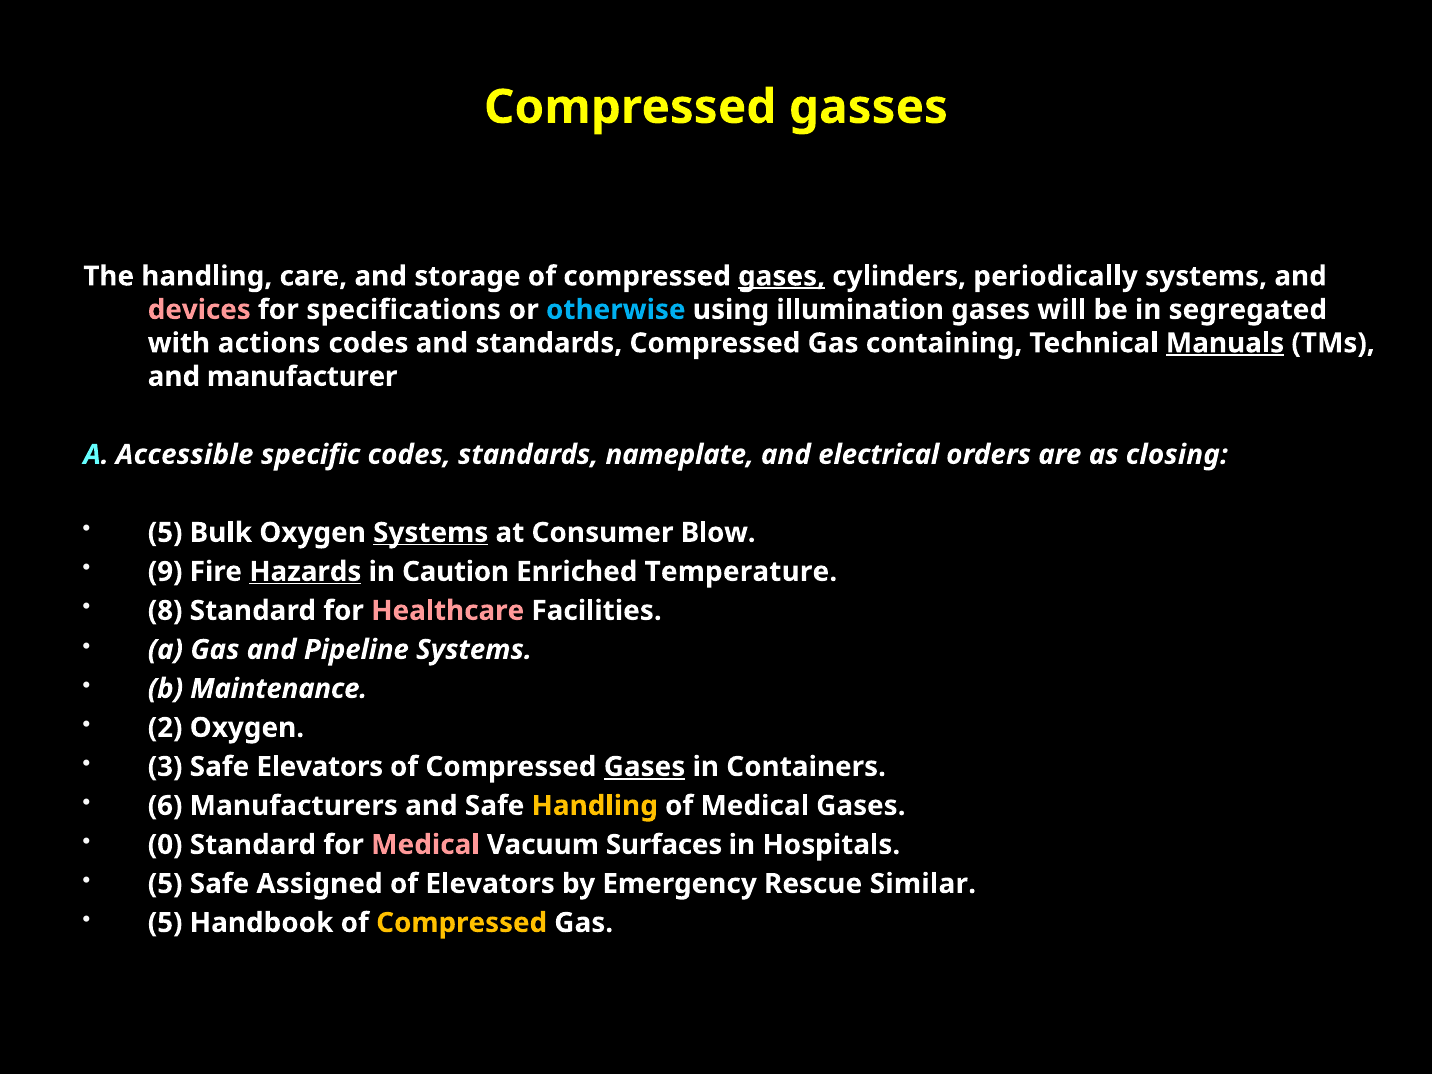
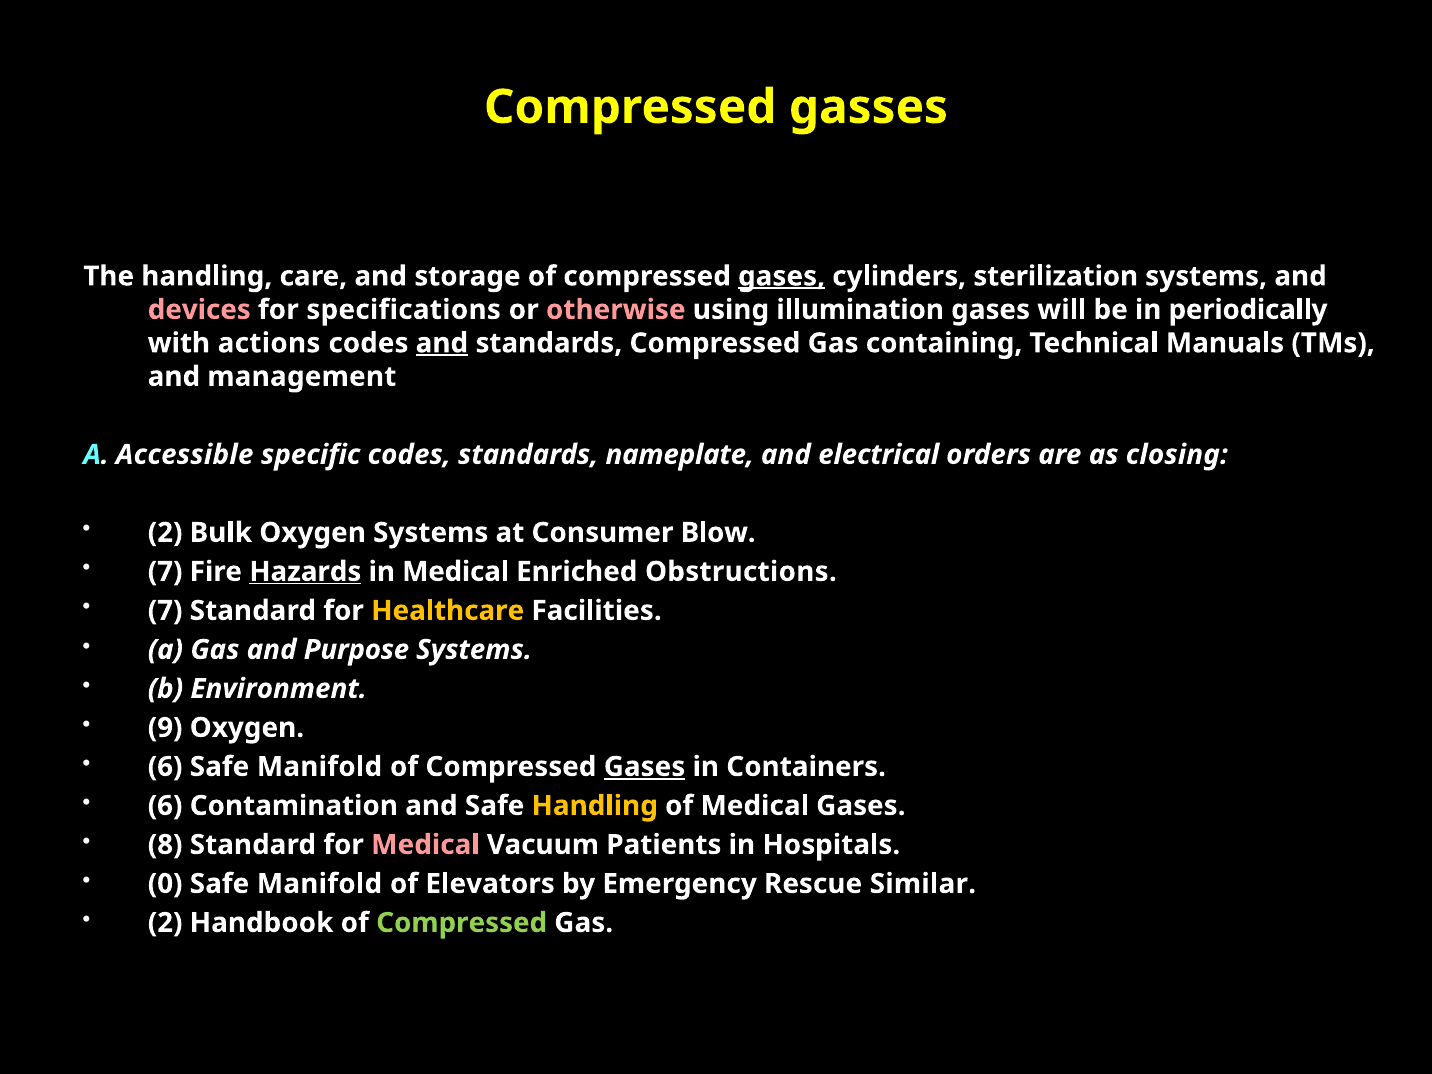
periodically: periodically -> sterilization (1056, 276)
otherwise colour: light blue -> pink (616, 310)
segregated: segregated -> periodically (1248, 310)
and underline: none -> present (442, 343)
Manuals underline: present -> none (1225, 343)
manufacturer: manufacturer -> management (302, 377)
5: 5 -> 2 (165, 533)
Systems underline: present -> none (431, 533)
9: 9 -> 7 (165, 572)
in Caution: Caution -> Medical (456, 572)
Temperature: Temperature -> Obstructions (741, 572)
8: 8 -> 7 (165, 611)
Healthcare colour: pink -> yellow (448, 611)
Pipeline: Pipeline -> Purpose (356, 650)
Maintenance: Maintenance -> Environment (279, 689)
2: 2 -> 9 (165, 728)
3: 3 -> 6 (165, 767)
Elevators: Elevators -> Manifold (319, 767)
Manufacturers: Manufacturers -> Contamination (294, 806)
0: 0 -> 8 (165, 845)
Surfaces: Surfaces -> Patients (664, 845)
5: 5 -> 0 (165, 884)
Assigned: Assigned -> Manifold (319, 884)
5: 5 -> 2 (165, 923)
Compressed colour: yellow -> light green (462, 923)
